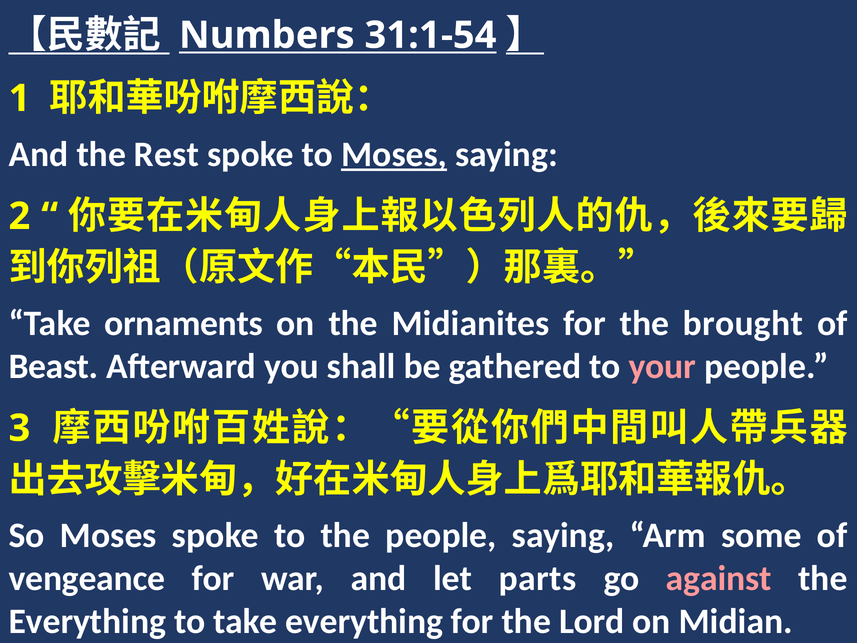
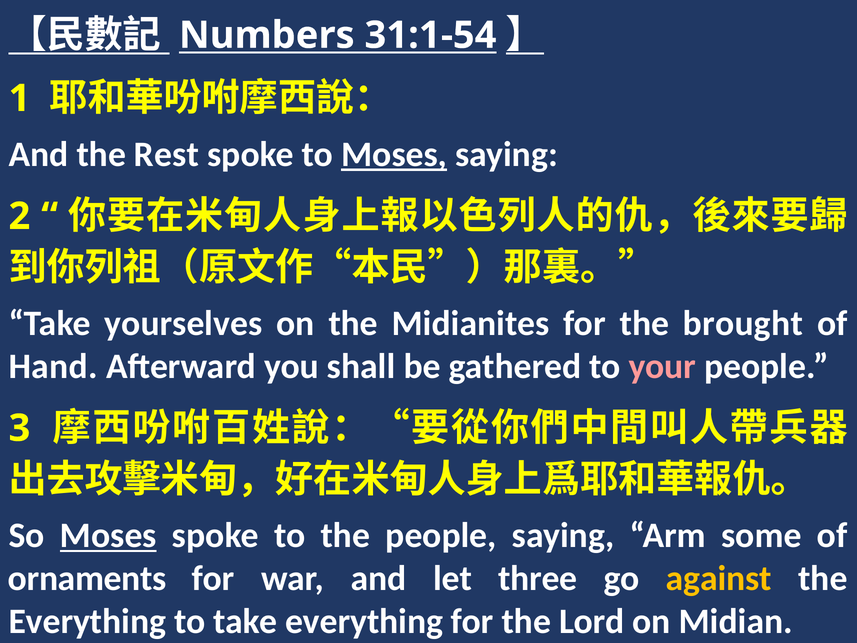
ornaments: ornaments -> yourselves (183, 323)
Beast: Beast -> Hand (53, 366)
Moses underline: none -> present (108, 535)
vengeance: vengeance -> ornaments (87, 578)
parts: parts -> three (538, 578)
against colour: pink -> yellow (719, 578)
